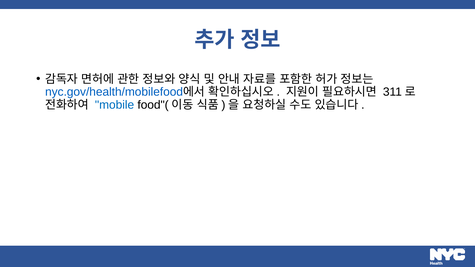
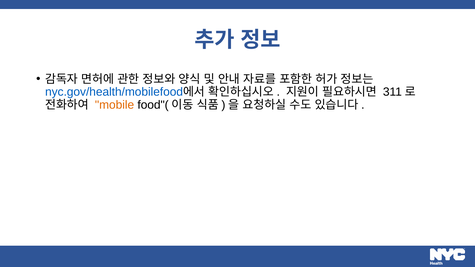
mobile colour: blue -> orange (115, 105)
